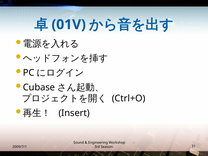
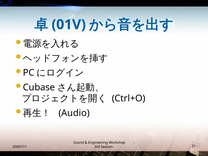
Insert: Insert -> Audio (74, 113)
